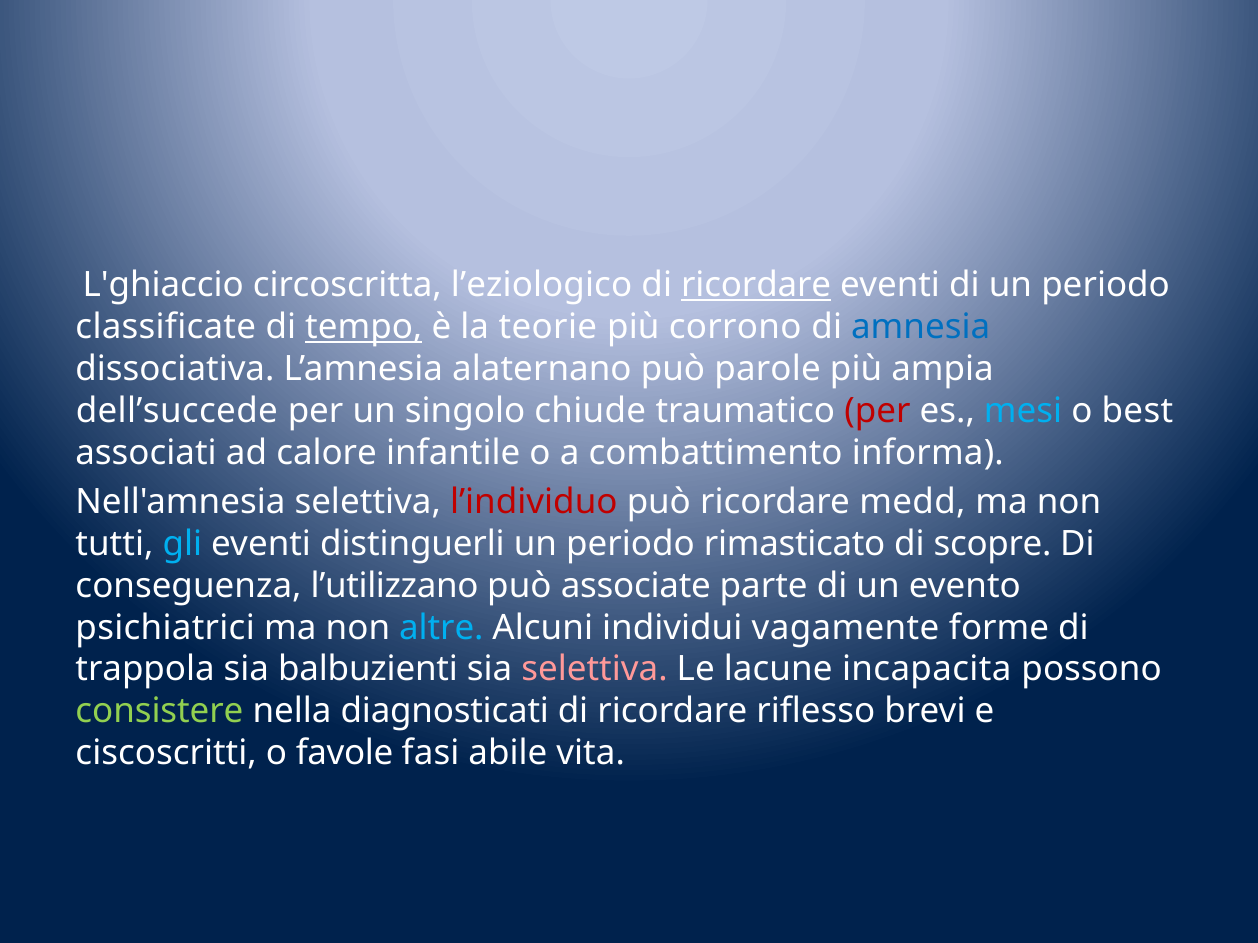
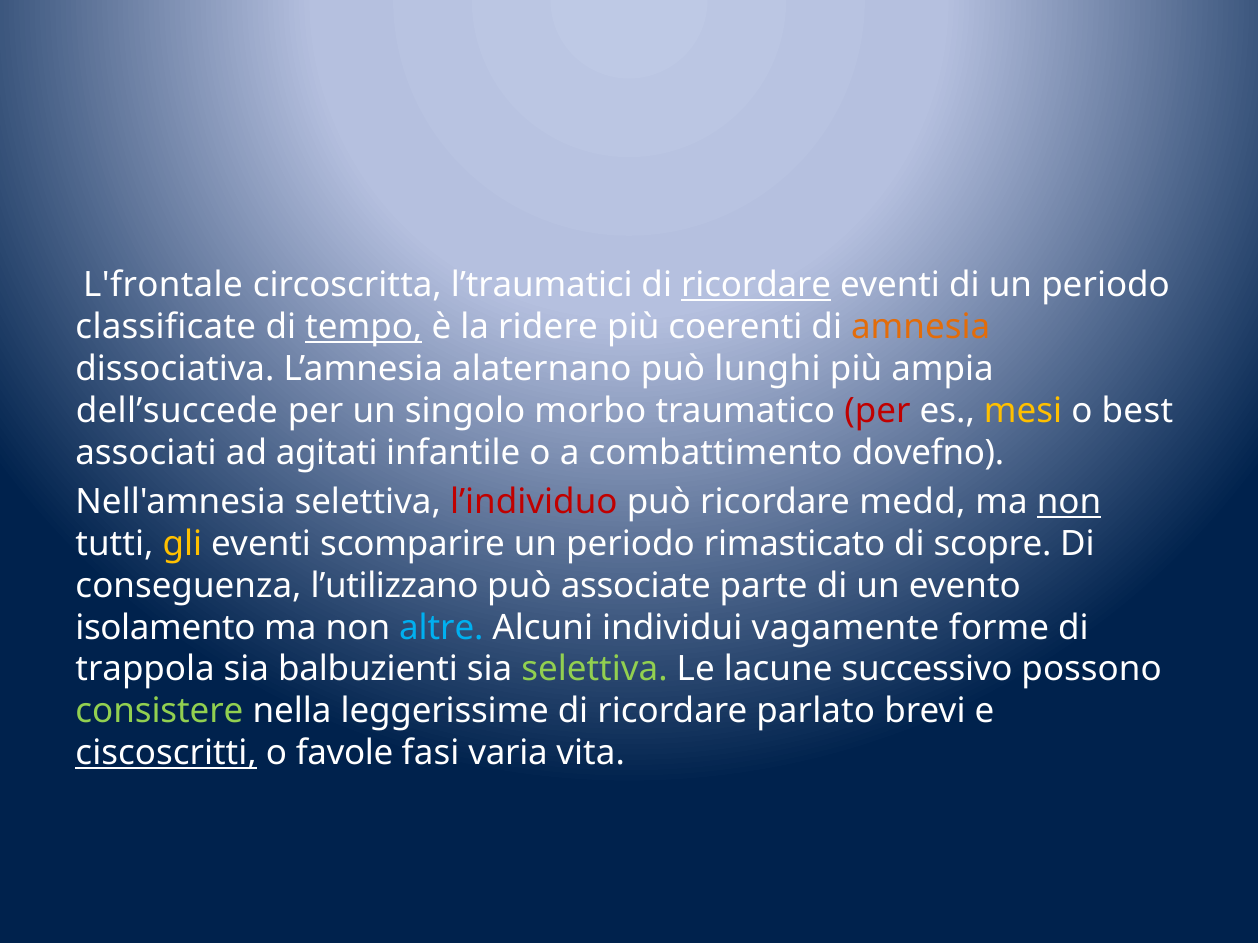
L'ghiaccio: L'ghiaccio -> L'frontale (163, 285)
l’eziologico: l’eziologico -> l’traumatici (542, 285)
teorie: teorie -> ridere (548, 327)
corrono: corrono -> coerenti (735, 327)
amnesia colour: blue -> orange (921, 327)
parole: parole -> lunghi (767, 369)
chiude: chiude -> morbo (590, 411)
mesi colour: light blue -> yellow (1023, 411)
calore: calore -> agitati (327, 453)
informa: informa -> dovefno (928, 453)
non underline: none -> present (1069, 502)
gli colour: light blue -> yellow (182, 544)
distinguerli: distinguerli -> scomparire (412, 544)
psichiatrici: psichiatrici -> isolamento (165, 628)
selettiva colour: pink -> light green (594, 670)
incapacita: incapacita -> successivo (927, 670)
diagnosticati: diagnosticati -> leggerissime (445, 712)
riflesso: riflesso -> parlato (816, 712)
ciscoscritti underline: none -> present (166, 754)
abile: abile -> varia (508, 754)
